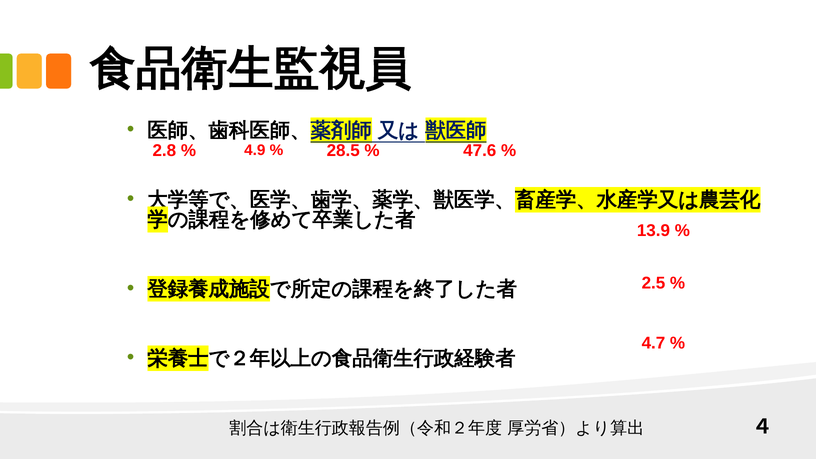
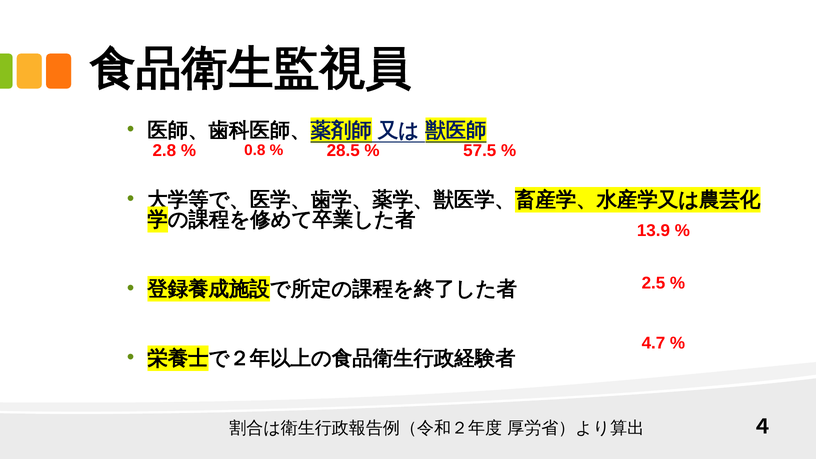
4.9: 4.9 -> 0.8 (255, 150)
47.6: 47.6 -> 57.5 (480, 151)
